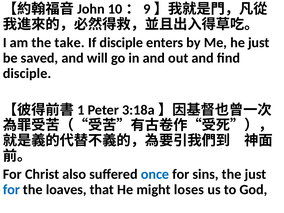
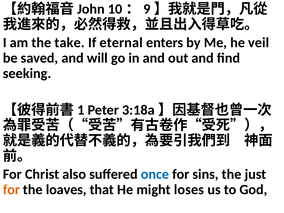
If disciple: disciple -> eternal (121, 43)
he just: just -> veil (259, 43)
disciple: disciple -> seeking (27, 73)
for colour: blue -> orange (11, 190)
